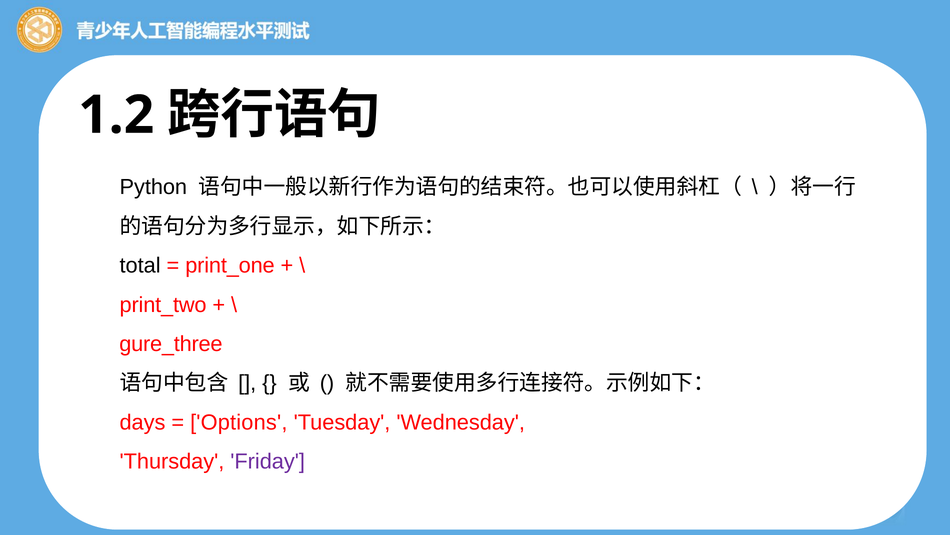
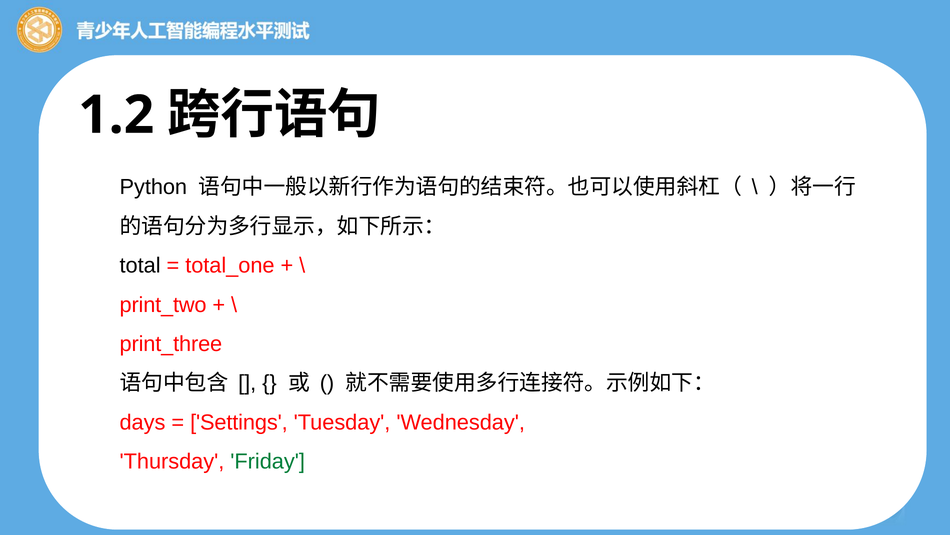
print_one: print_one -> total_one (230, 265)
gure_three: gure_three -> print_three (171, 344)
Options: Options -> Settings (239, 422)
Friday colour: purple -> green (268, 461)
